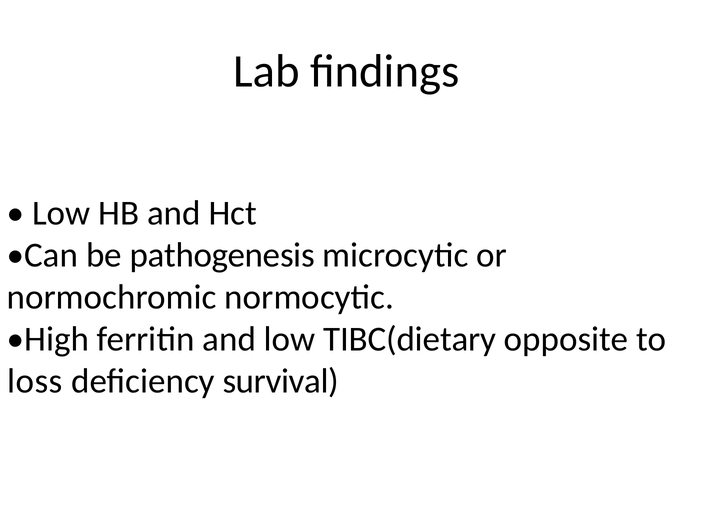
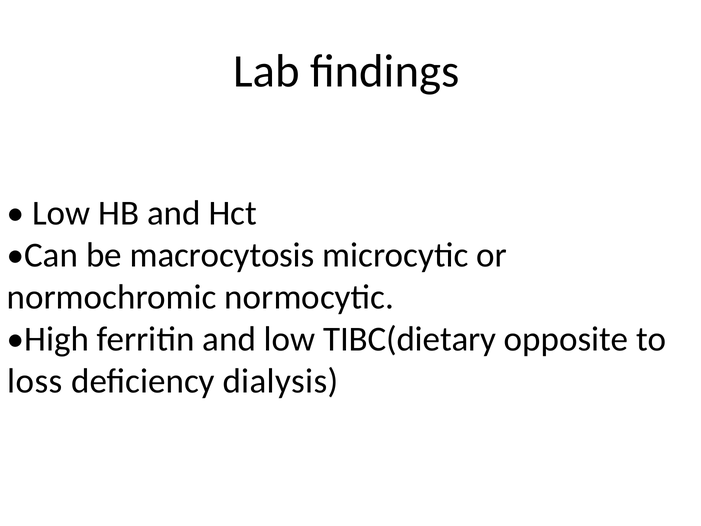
pathogenesis: pathogenesis -> macrocytosis (222, 255)
survival: survival -> dialysis (280, 381)
